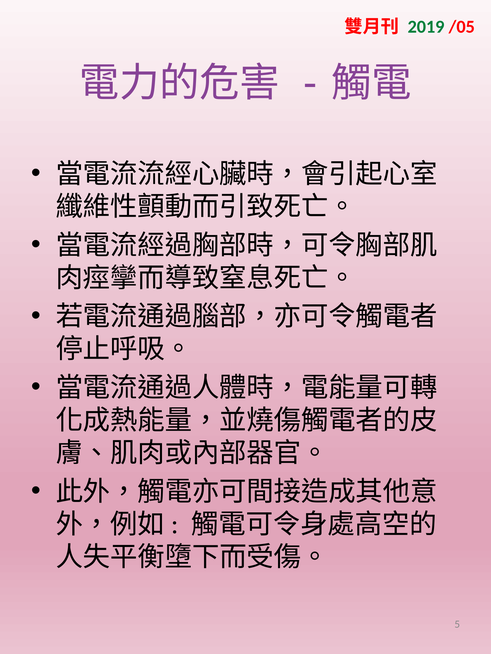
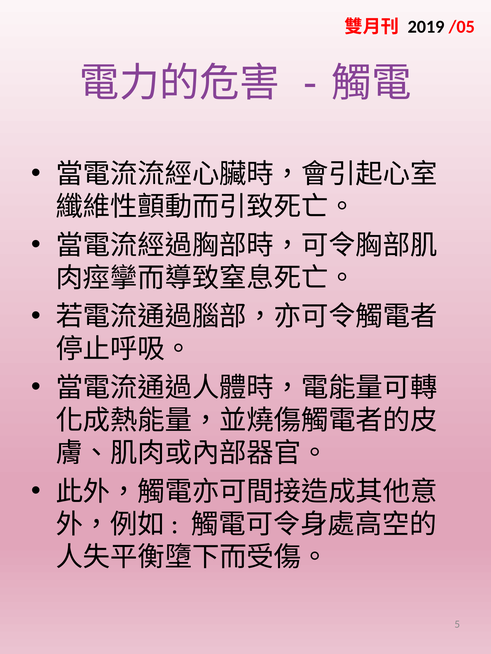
2019 colour: green -> black (426, 27)
